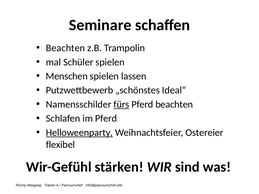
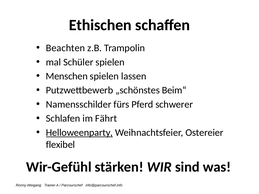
Seminare: Seminare -> Ethischen (100, 25)
Ideal“: Ideal“ -> Beim“ (174, 90)
fürs underline: present -> none (121, 105)
Pferd beachten: beachten -> schwerer (174, 105)
im Pferd: Pferd -> Fährt (106, 119)
